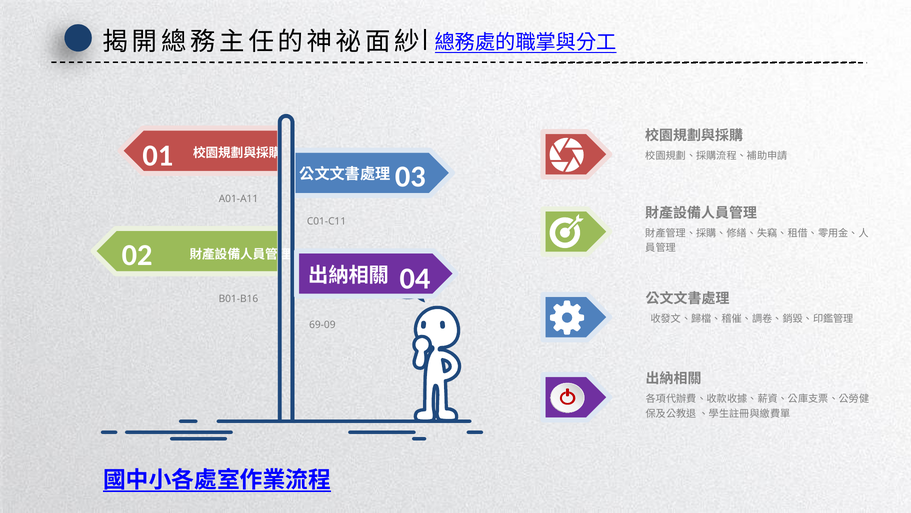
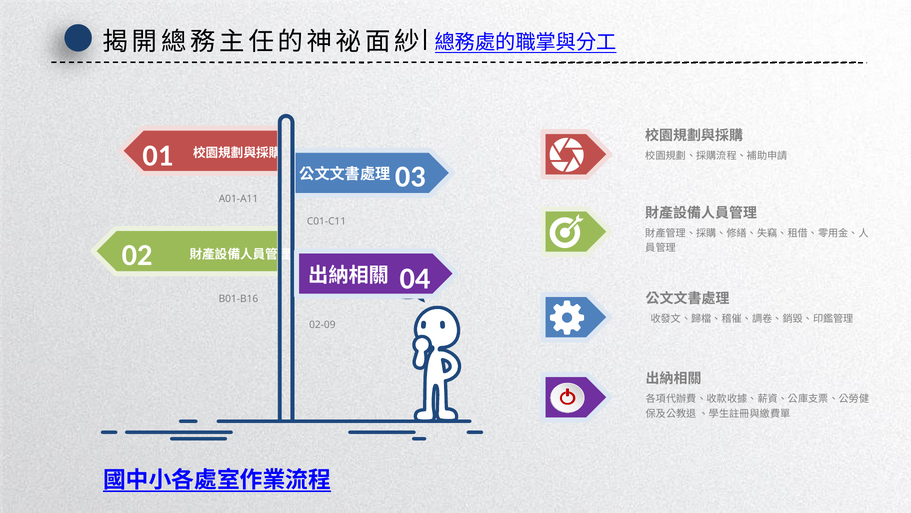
69-09: 69-09 -> 02-09 (322, 324)
